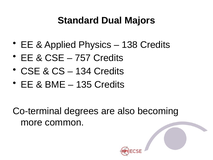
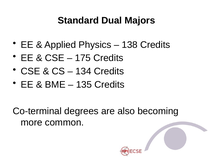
757: 757 -> 175 (83, 58)
